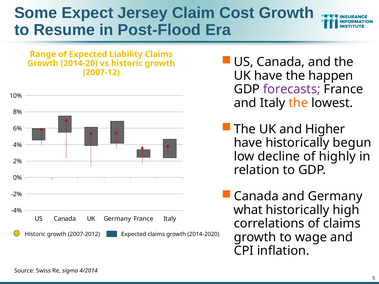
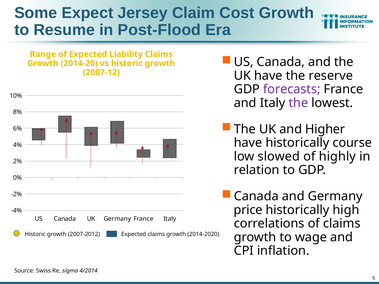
happen: happen -> reserve (331, 76)
the colour: orange -> purple (298, 103)
begun: begun -> course (352, 143)
decline: decline -> slowed (279, 157)
what: what -> price (248, 210)
